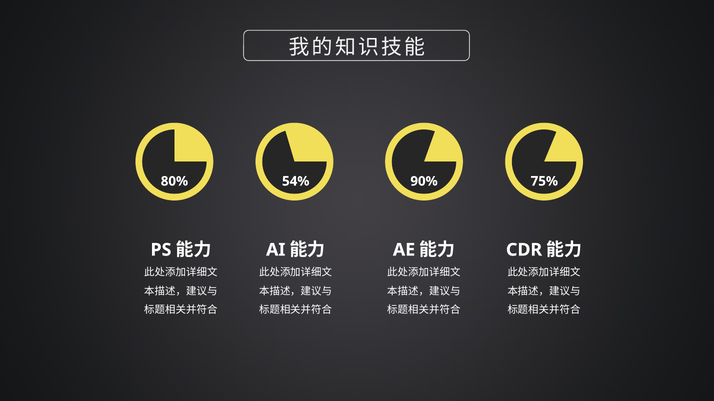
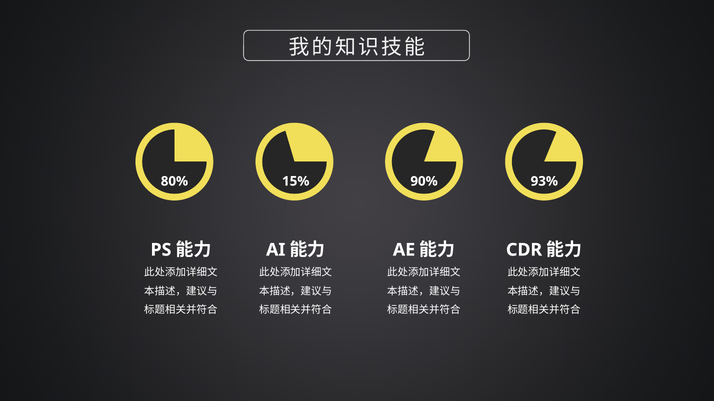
54%: 54% -> 15% (296, 182)
75%: 75% -> 93% (544, 182)
